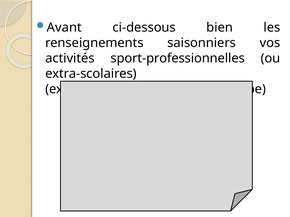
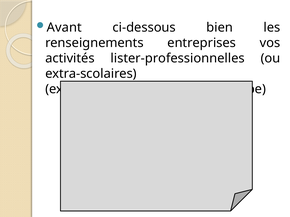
saisonniers: saisonniers -> entreprises (202, 43)
sport-professionnelles: sport-professionnelles -> lister-professionnelles (178, 58)
